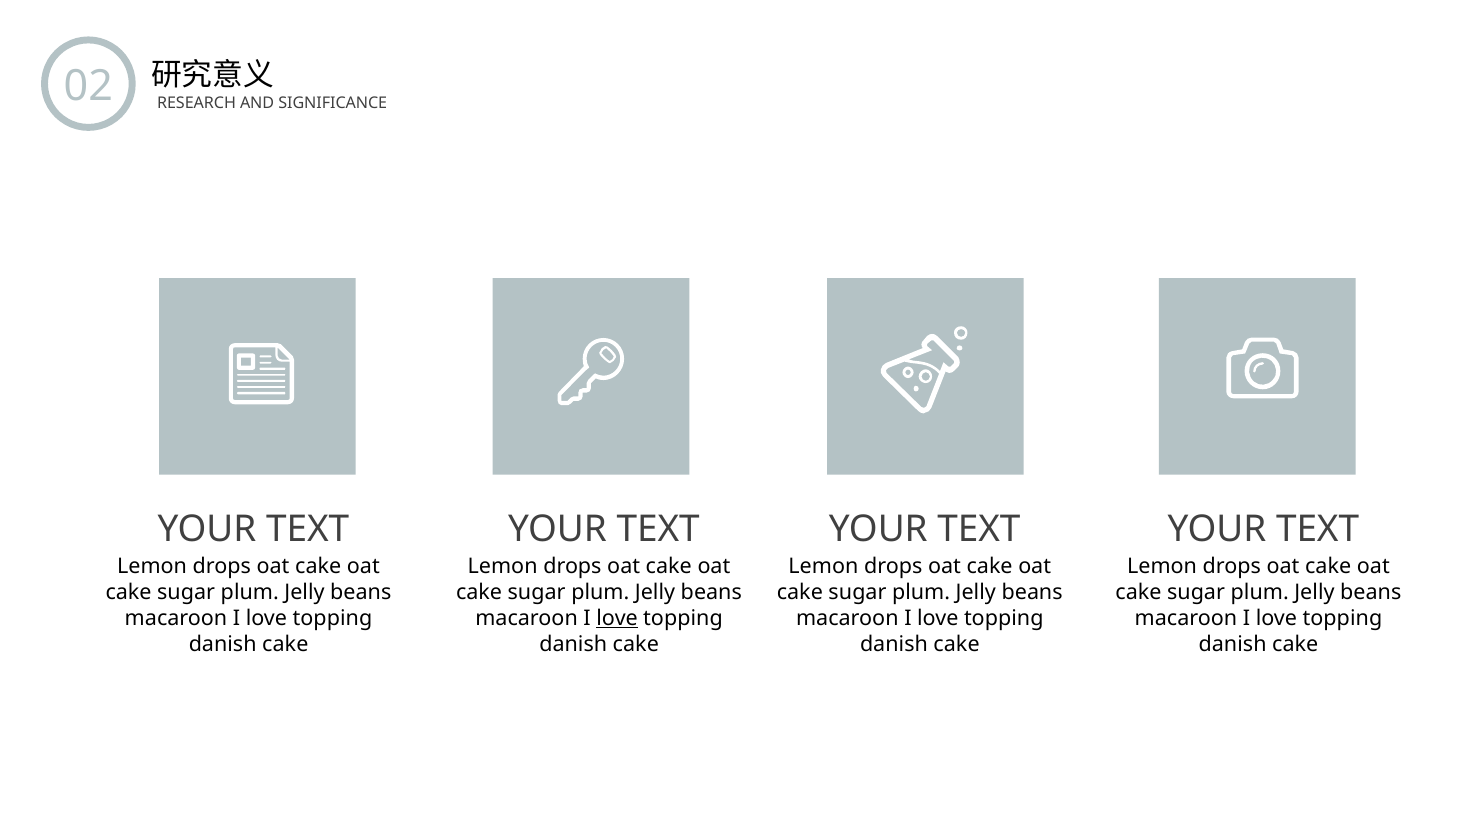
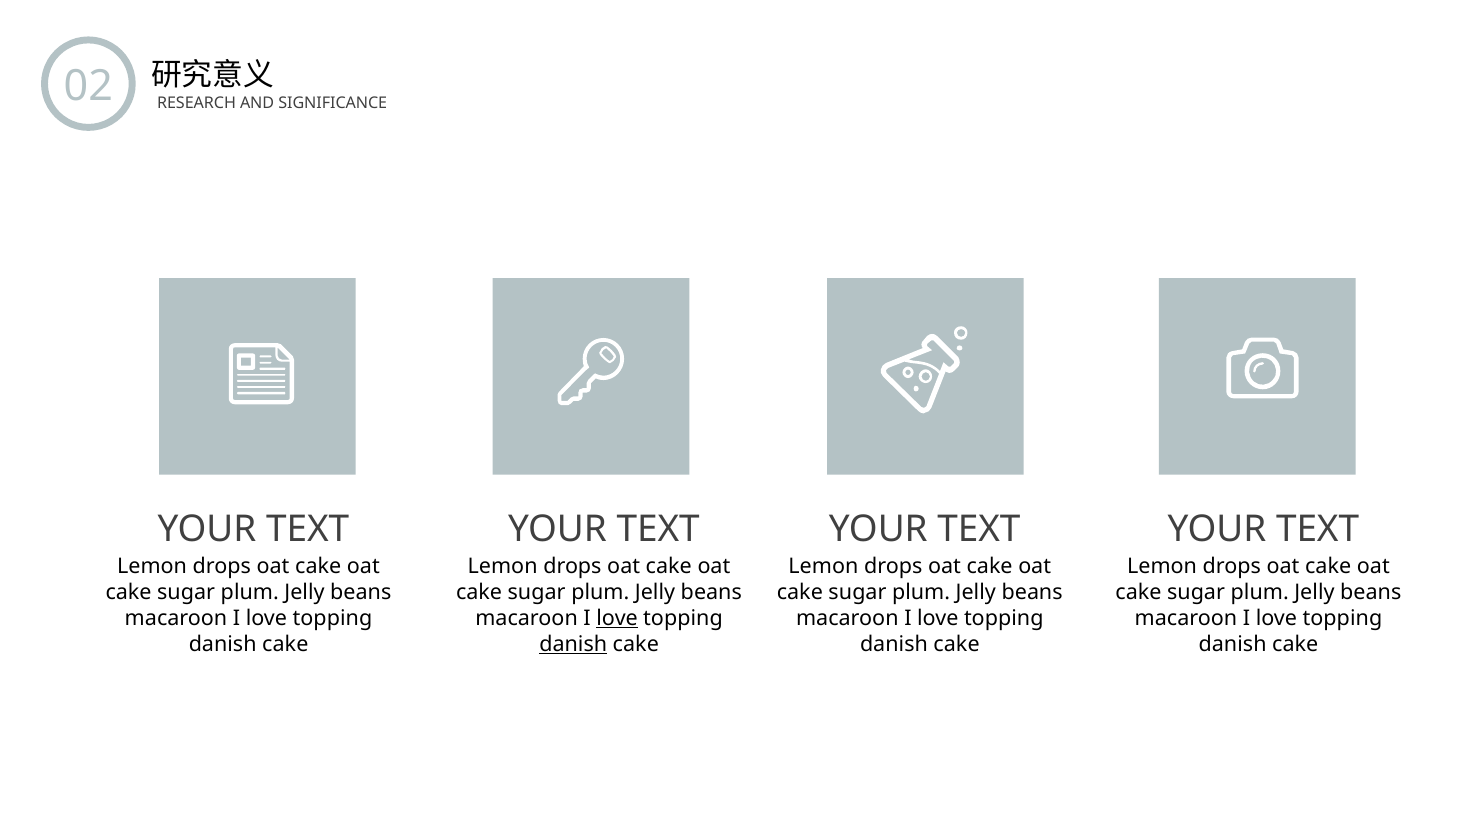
danish underline: none -> present (573, 644)
